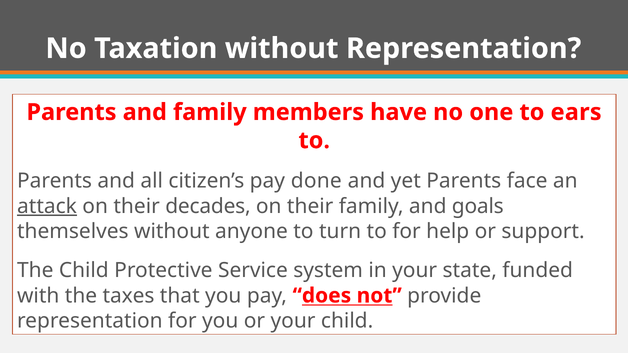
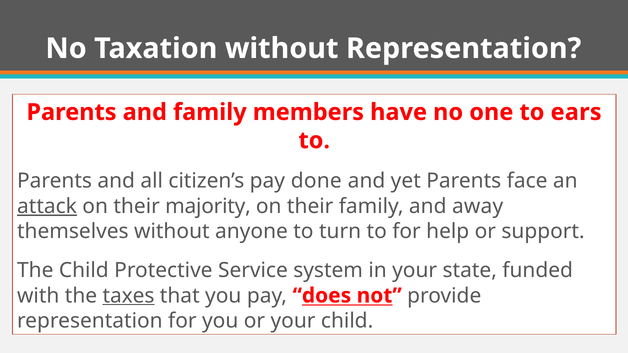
decades: decades -> majority (208, 206)
goals: goals -> away (478, 206)
taxes underline: none -> present (129, 296)
